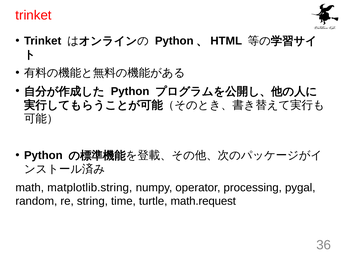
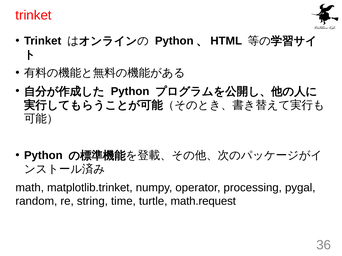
matplotlib.string: matplotlib.string -> matplotlib.trinket (90, 188)
